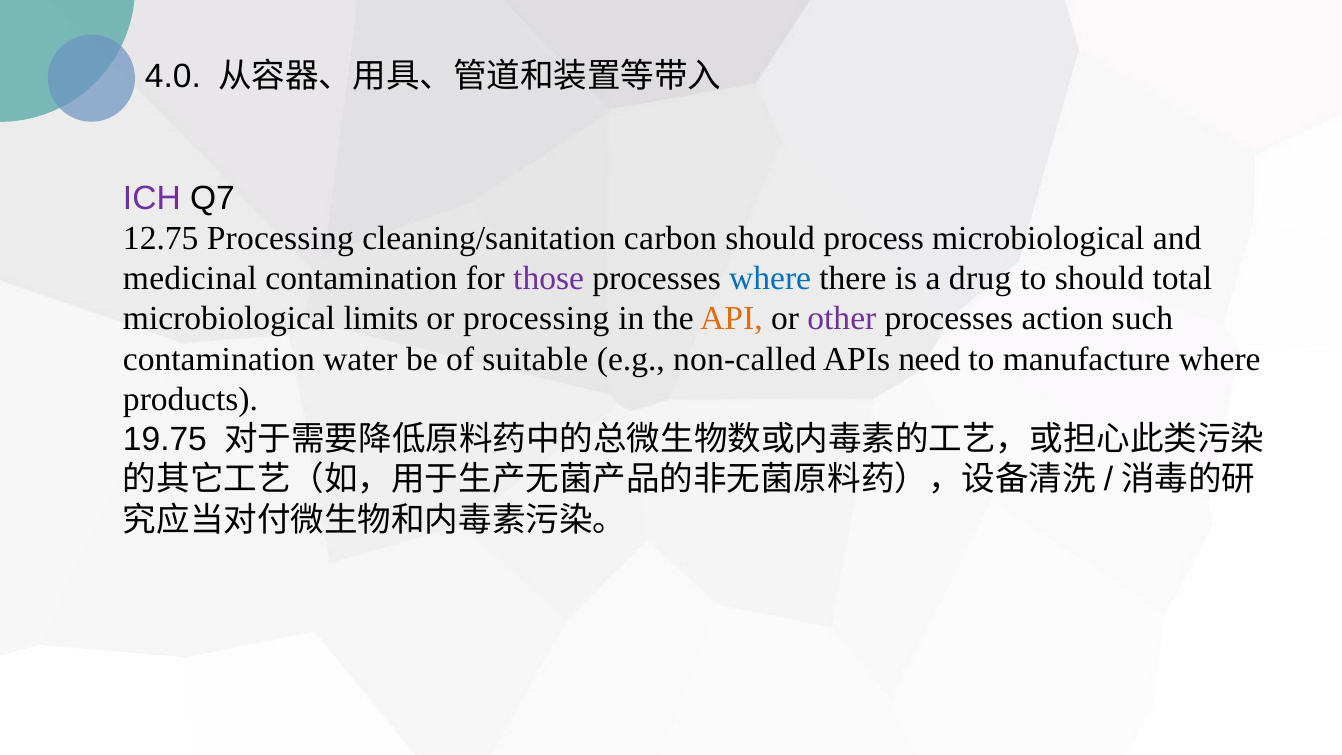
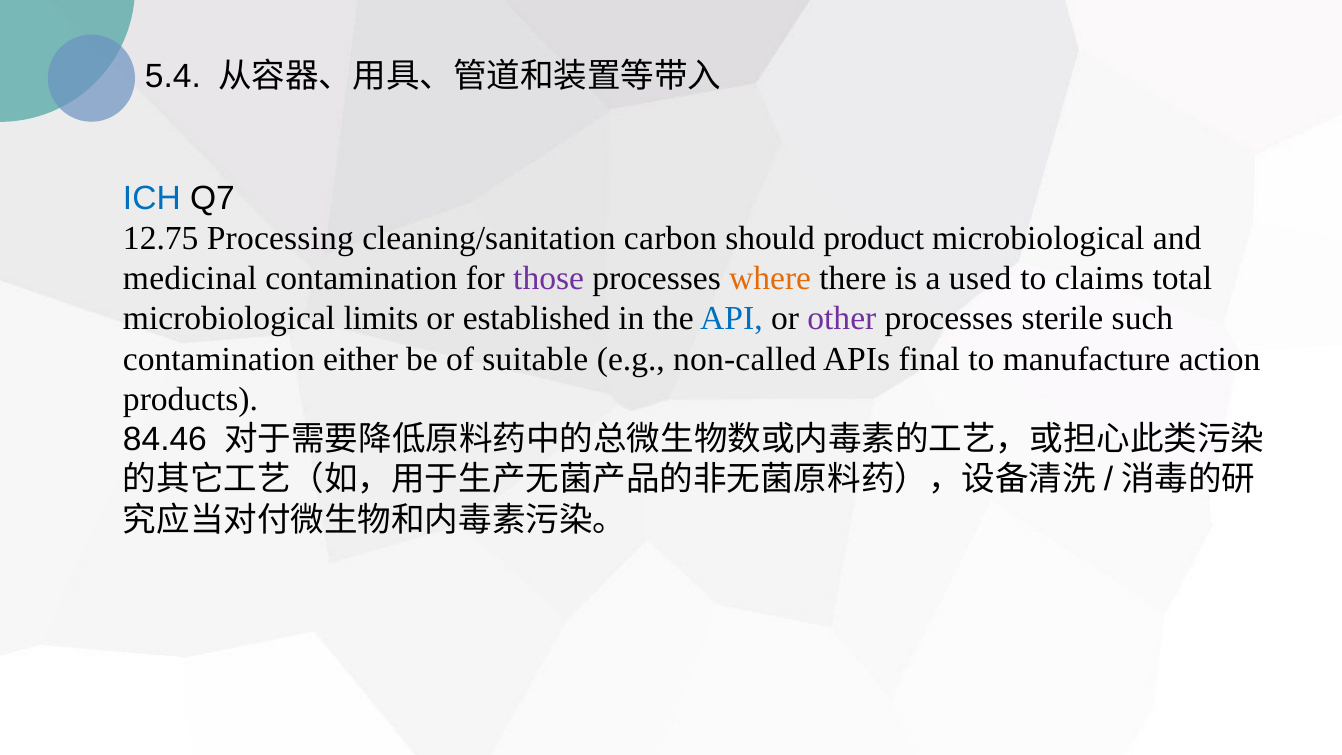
4.0: 4.0 -> 5.4 (173, 77)
ICH colour: purple -> blue (152, 198)
process: process -> product (874, 238)
where colour: blue -> orange (770, 278)
drug: drug -> used (980, 278)
to should: should -> claims (1099, 278)
or processing: processing -> established (537, 319)
API colour: orange -> blue (731, 319)
action: action -> sterile (1062, 319)
water: water -> either (361, 359)
need: need -> final (929, 359)
manufacture where: where -> action (1220, 359)
19.75: 19.75 -> 84.46 (165, 439)
